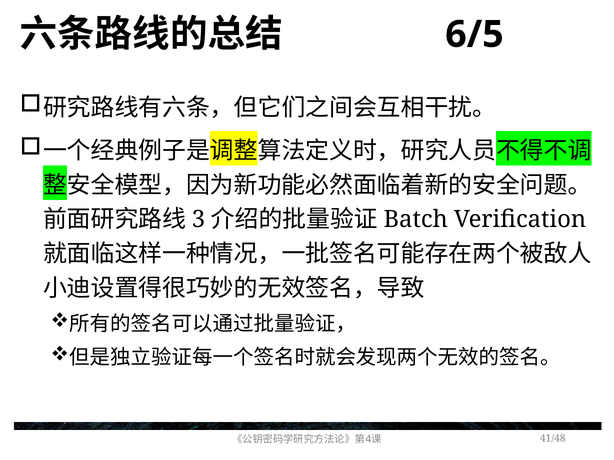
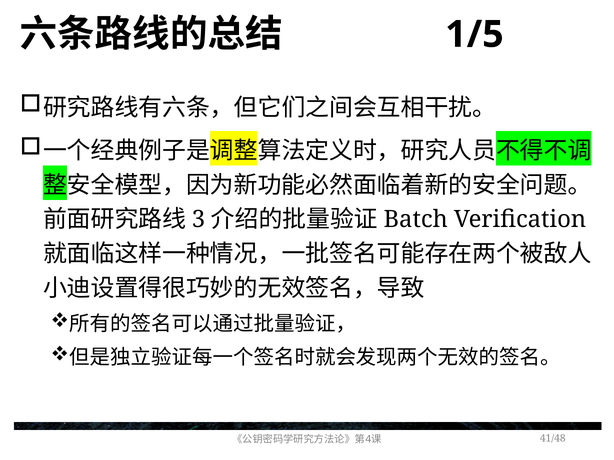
6/5: 6/5 -> 1/5 (474, 35)
